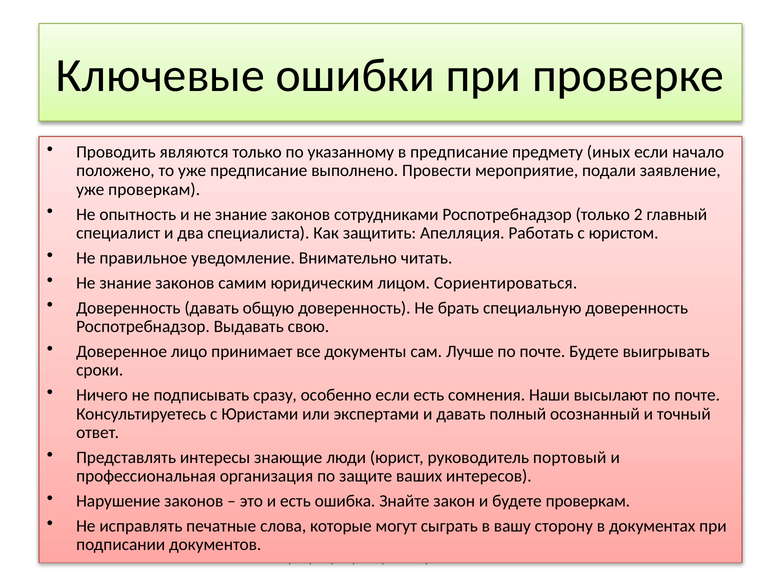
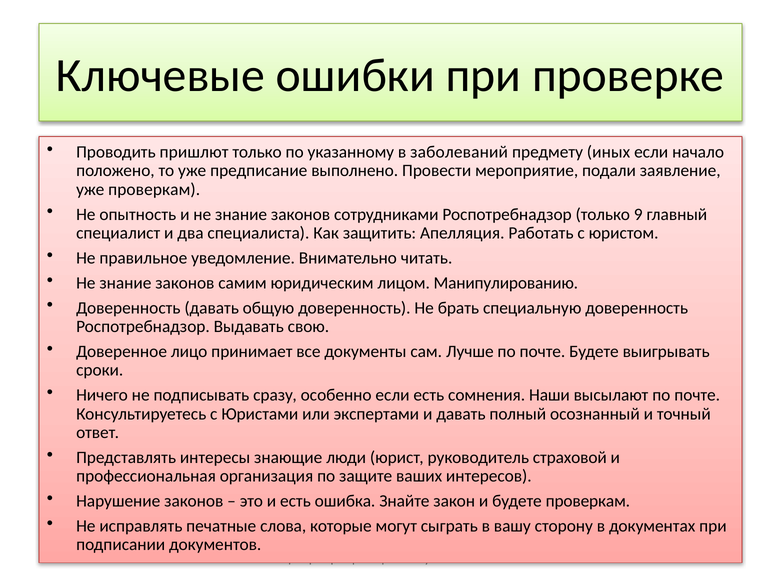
являются: являются -> пришлют (194, 152)
в предписание: предписание -> заболеваний (459, 152)
2: 2 -> 9 (638, 215)
Сориентироваться: Сориентироваться -> Манипулированию (506, 283)
портовый: портовый -> страховой (570, 458)
